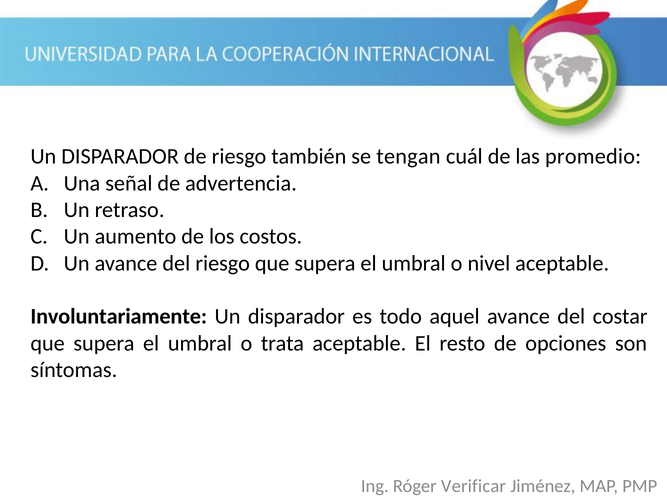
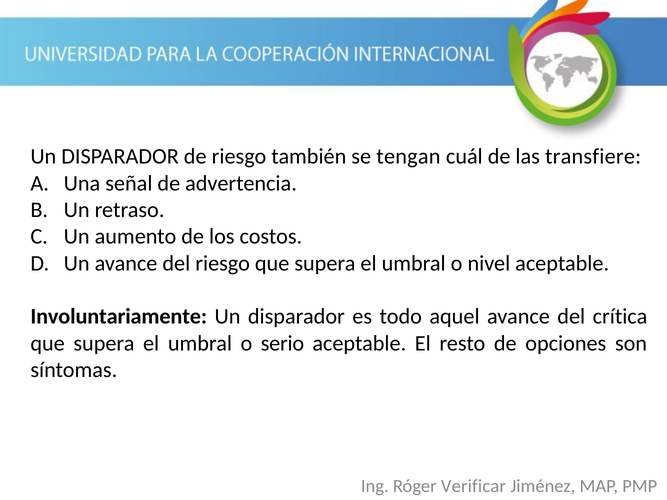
promedio: promedio -> transfiere (593, 157)
costar: costar -> crítica (620, 317)
trata: trata -> serio (282, 343)
